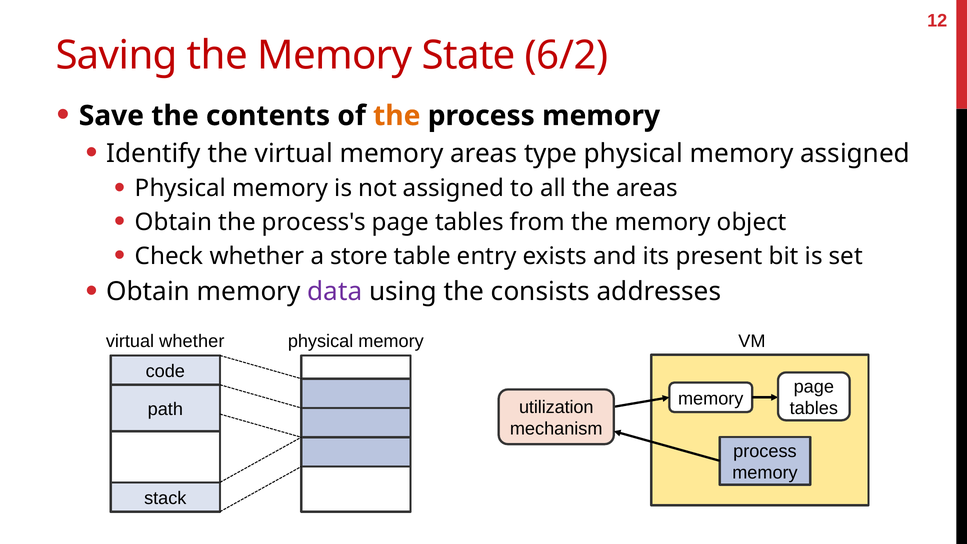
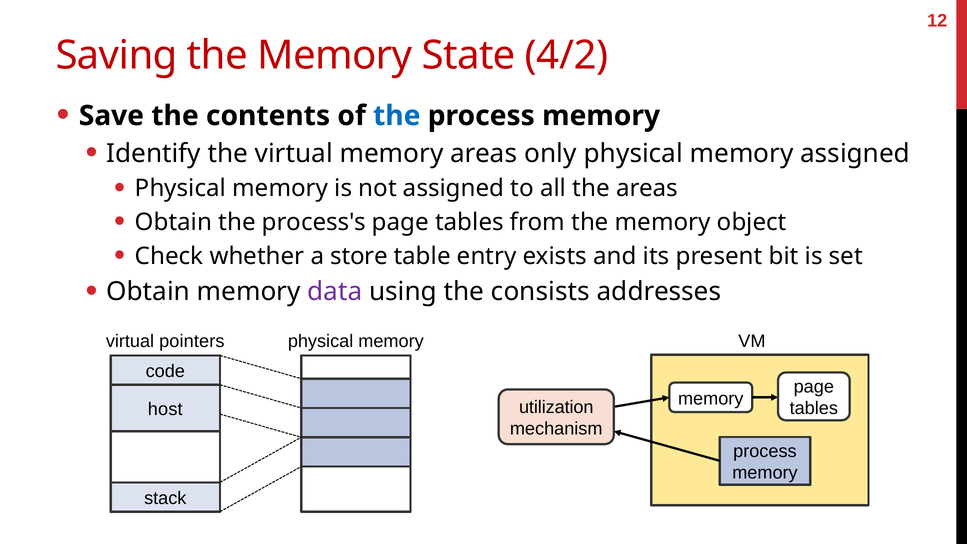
6/2: 6/2 -> 4/2 (567, 56)
the colour: orange -> blue (397, 116)
type: type -> only (550, 154)
virtual whether: whether -> pointers (192, 341)
path: path -> host (165, 409)
